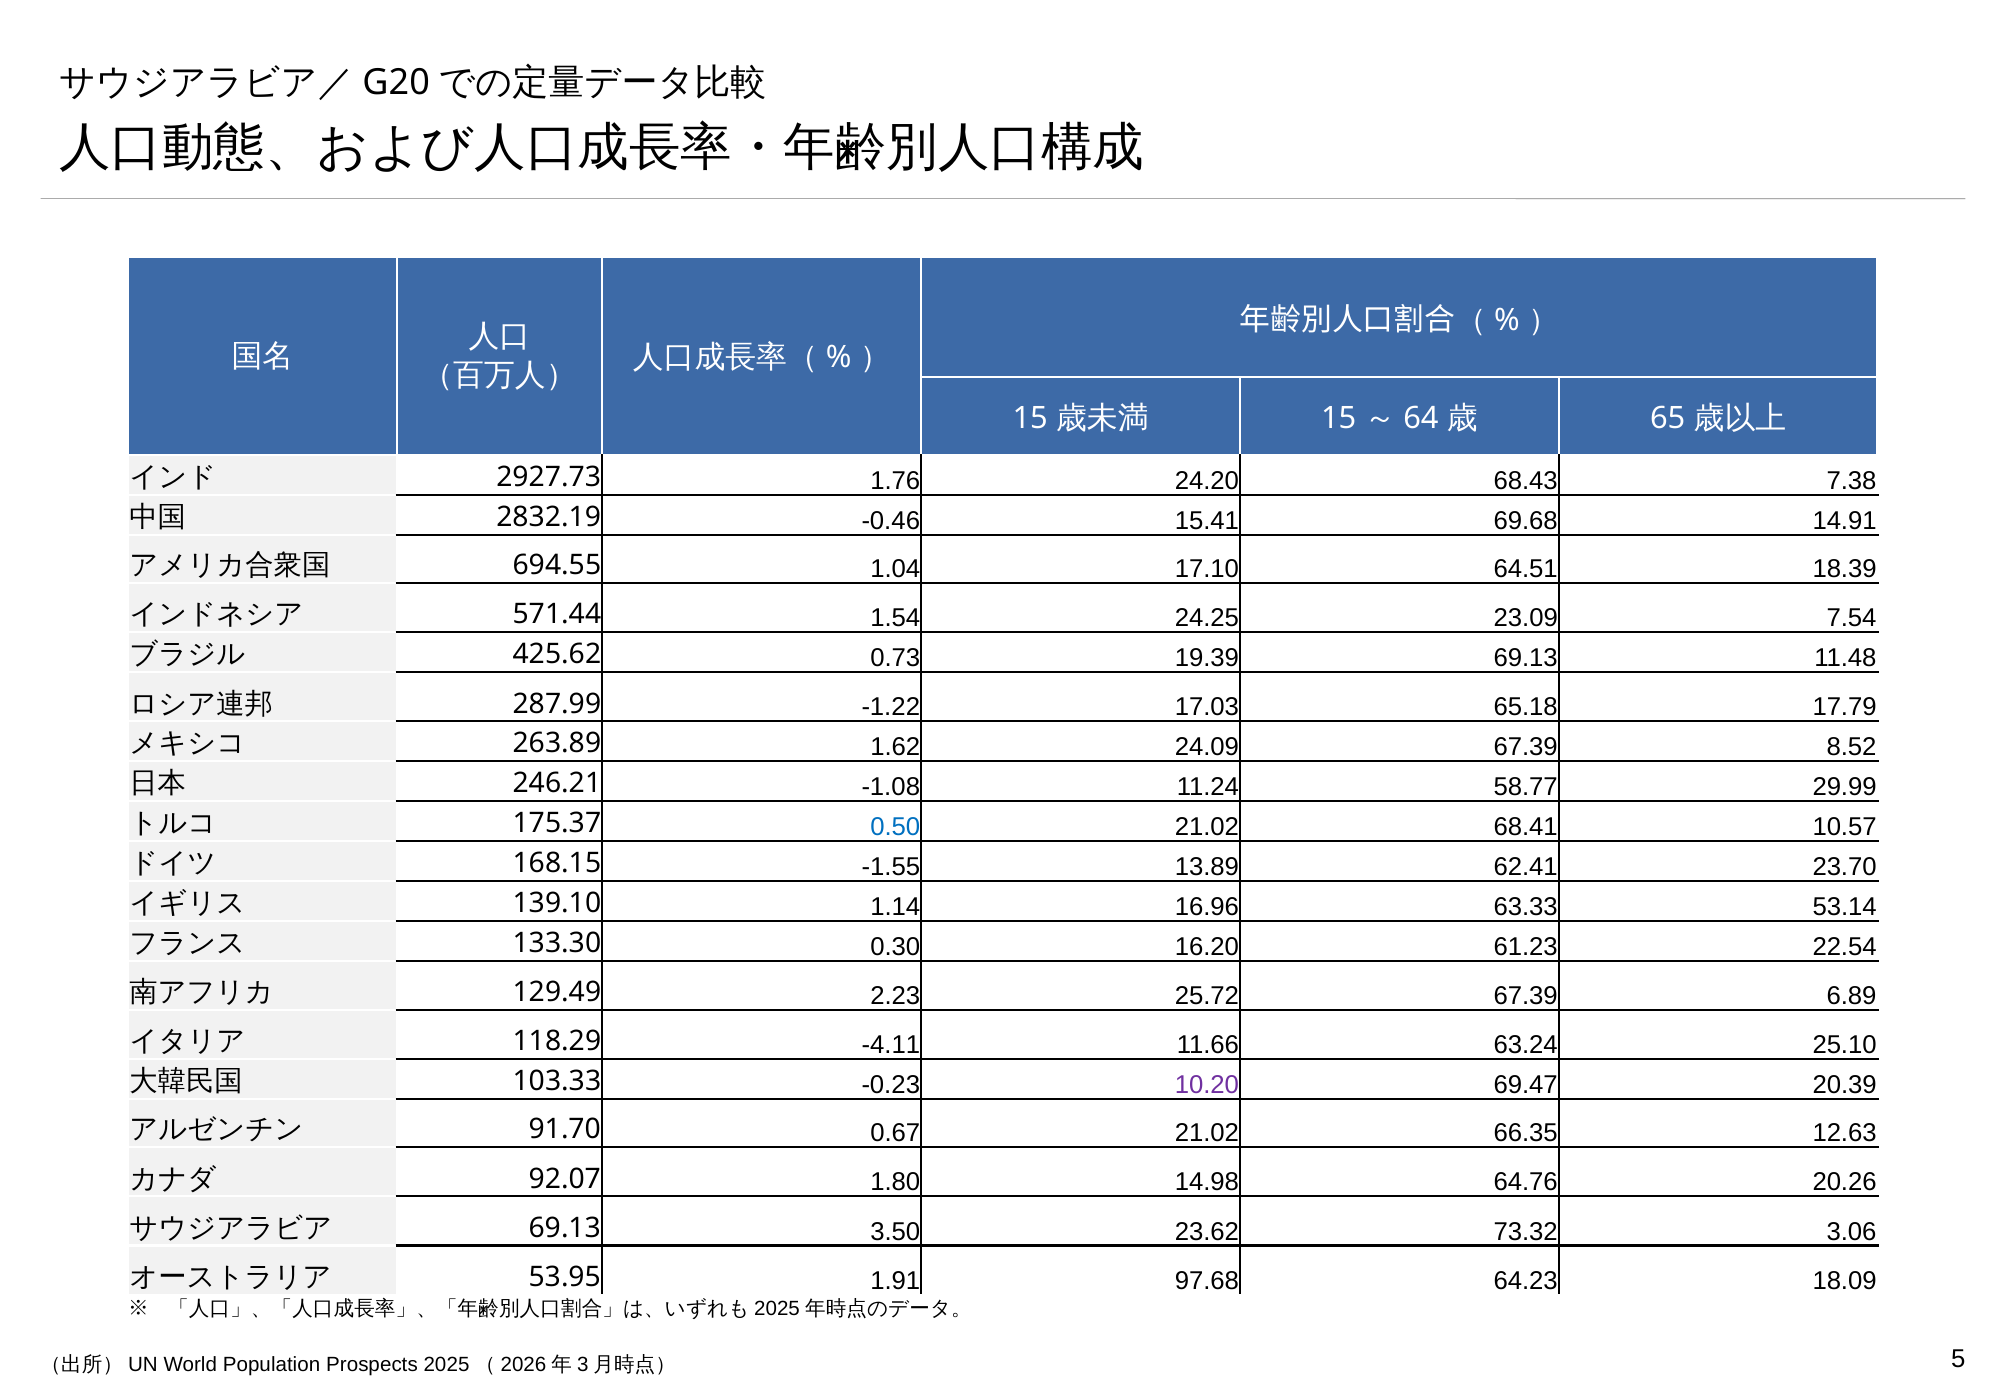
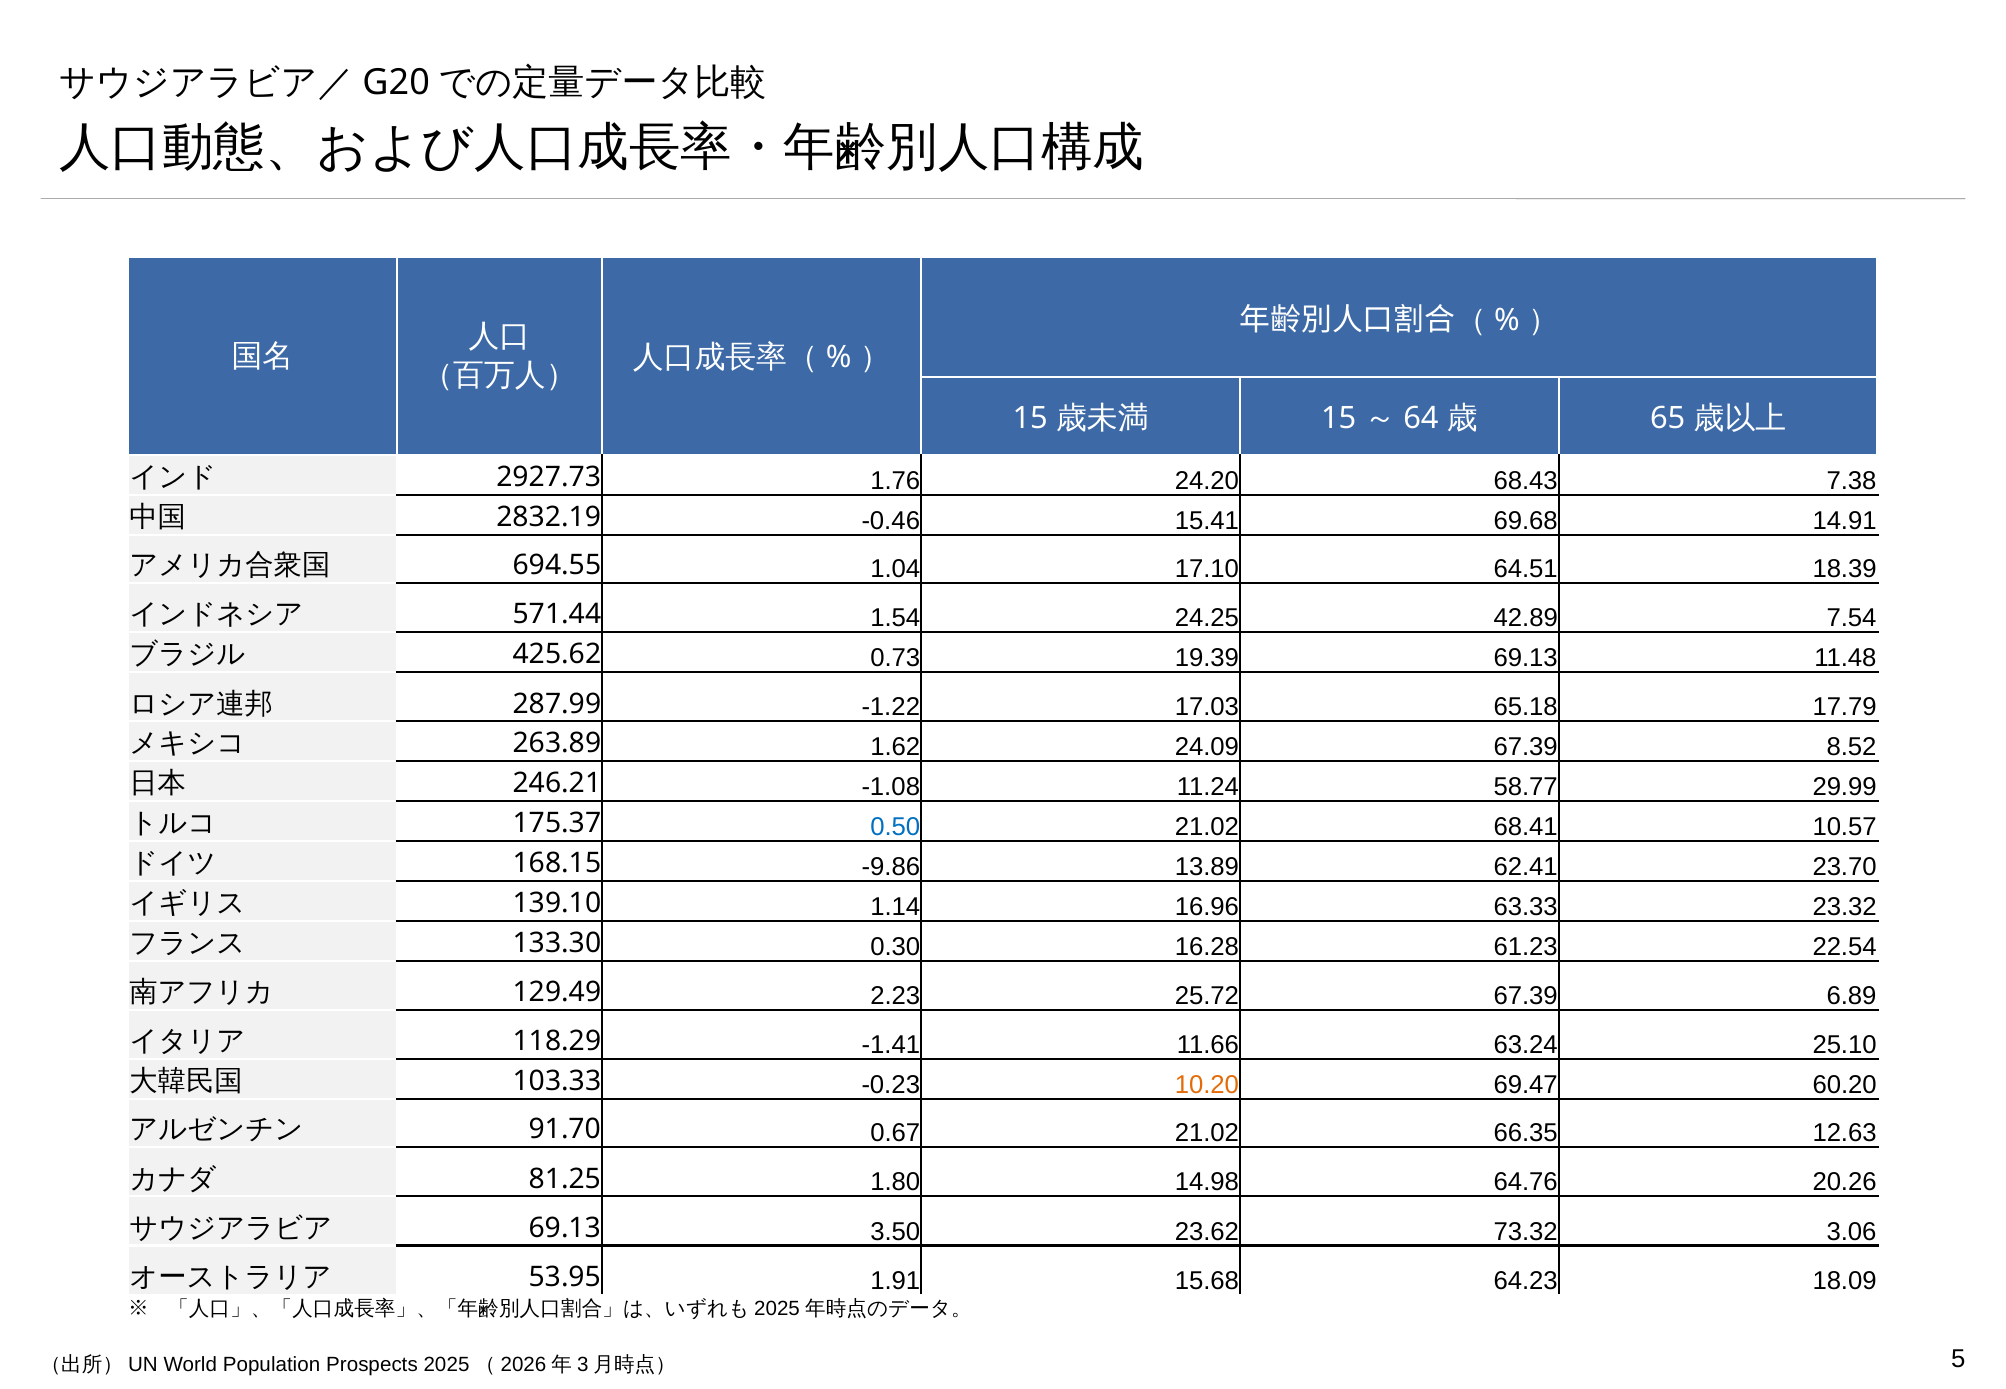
23.09: 23.09 -> 42.89 (1526, 618)
-1.55: -1.55 -> -9.86 (891, 867)
53.14: 53.14 -> 23.32 (1845, 907)
16.20: 16.20 -> 16.28 (1207, 947)
-4.11: -4.11 -> -1.41 (891, 1045)
10.20 colour: purple -> orange (1207, 1085)
20.39: 20.39 -> 60.20 (1845, 1085)
92.07: 92.07 -> 81.25 (565, 1179)
97.68: 97.68 -> 15.68 (1207, 1281)
